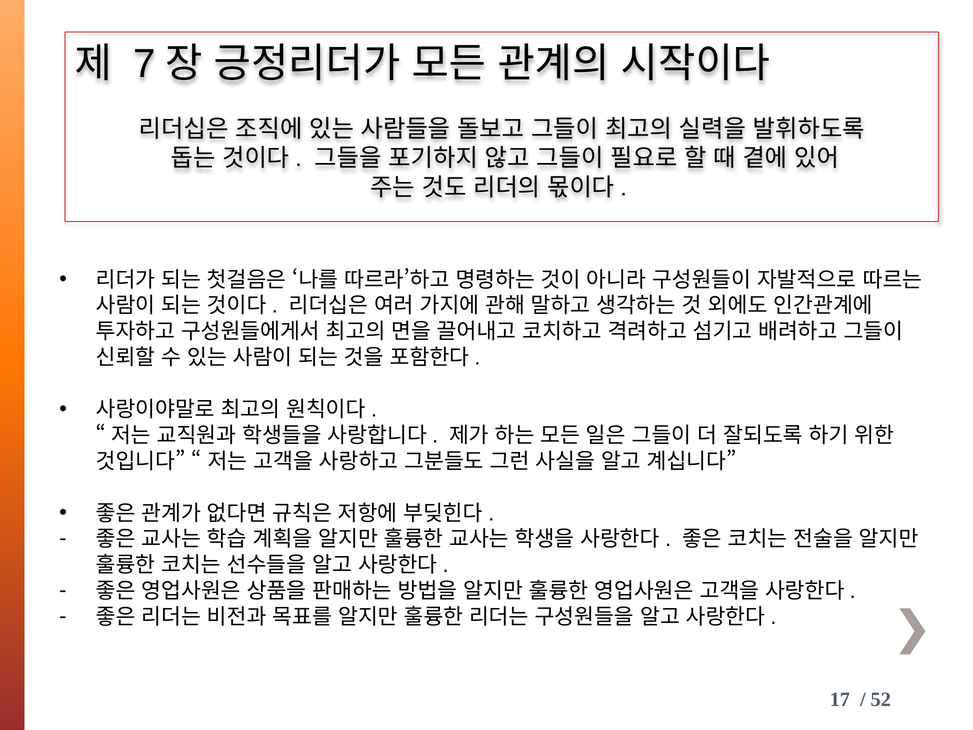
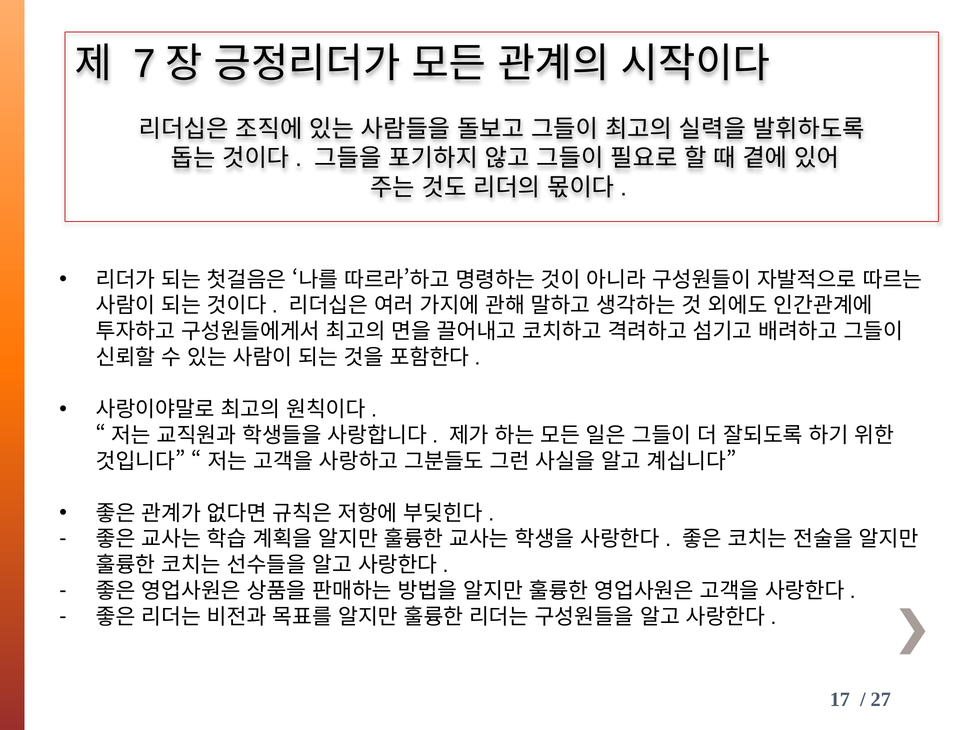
52: 52 -> 27 (881, 699)
